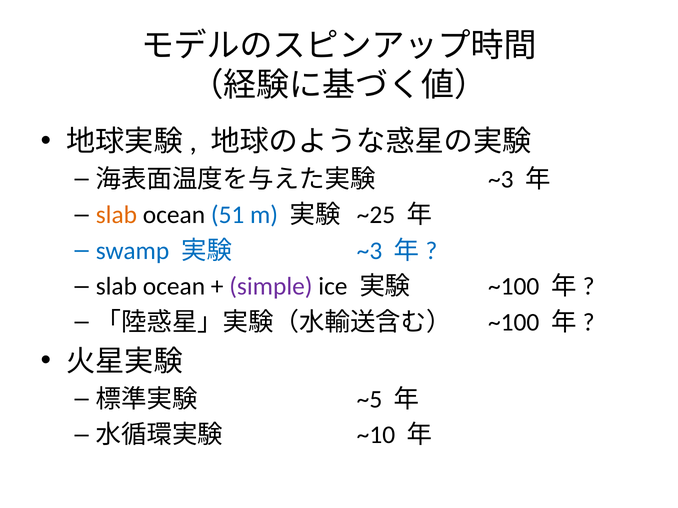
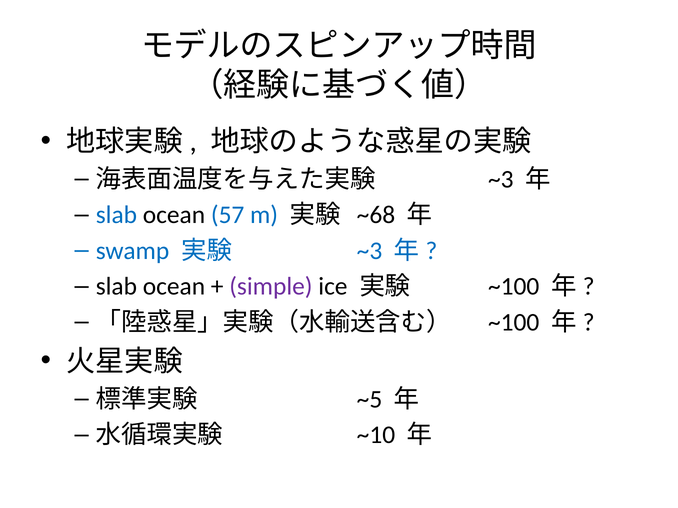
slab colour: orange -> blue (116, 215)
51: 51 -> 57 (228, 215)
~25: ~25 -> ~68 (376, 215)
